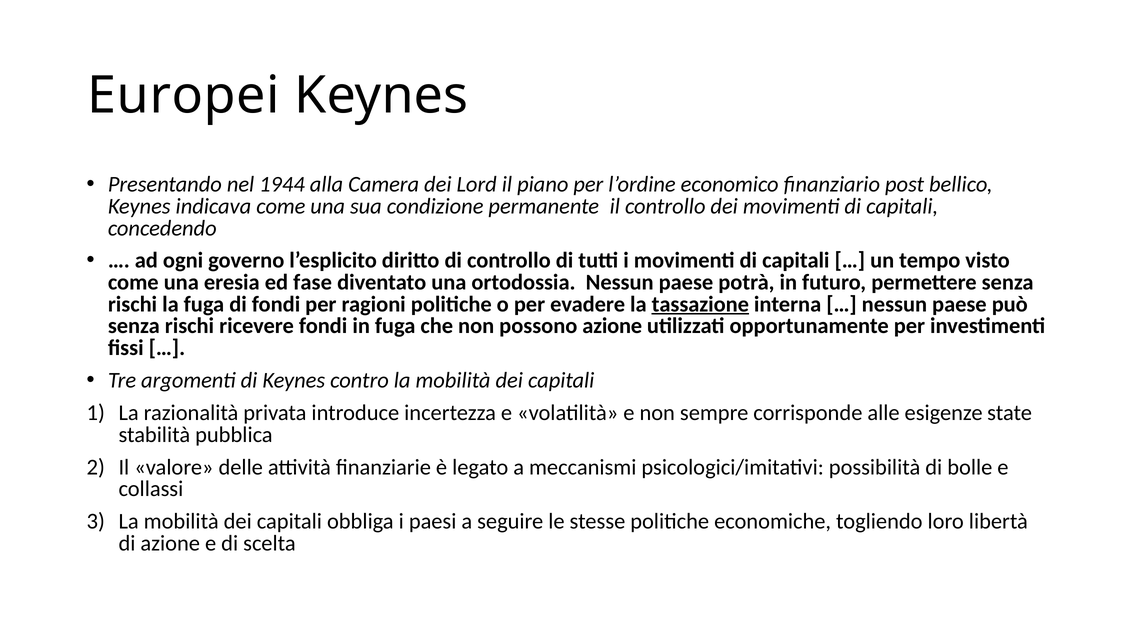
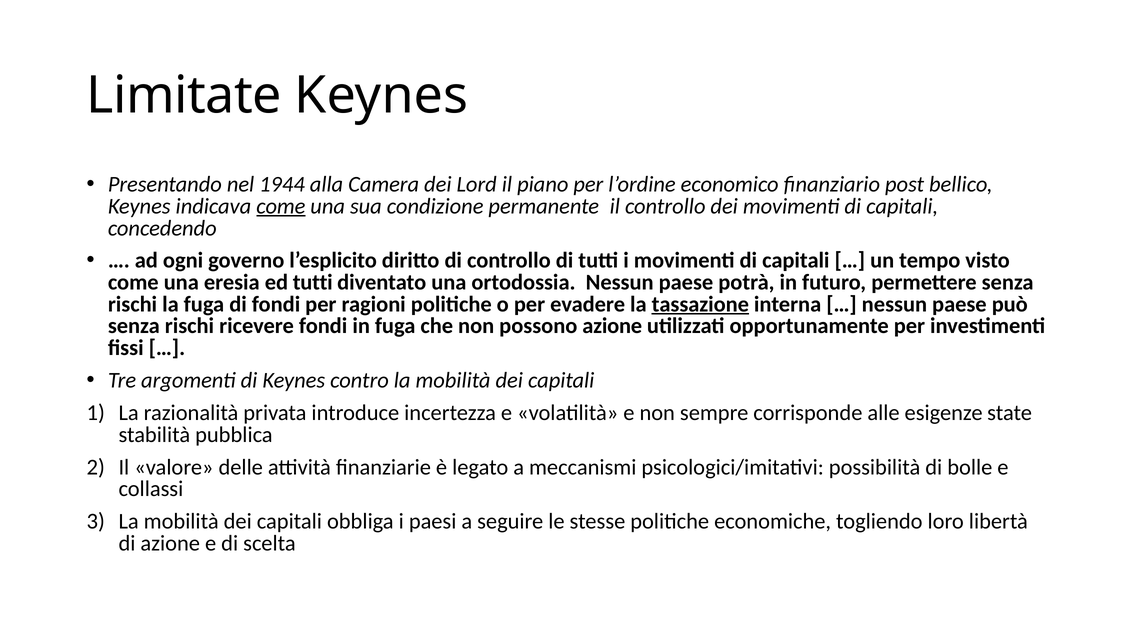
Europei: Europei -> Limitate (184, 95)
come underline: none -> present (281, 206)
ed fase: fase -> tutti (313, 282)
